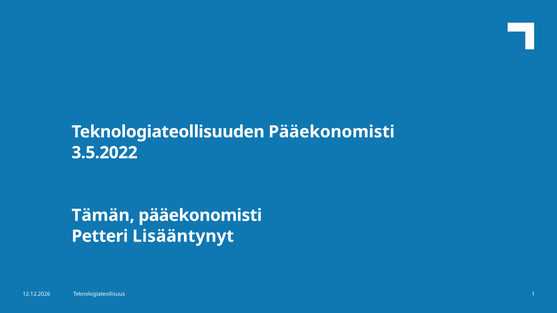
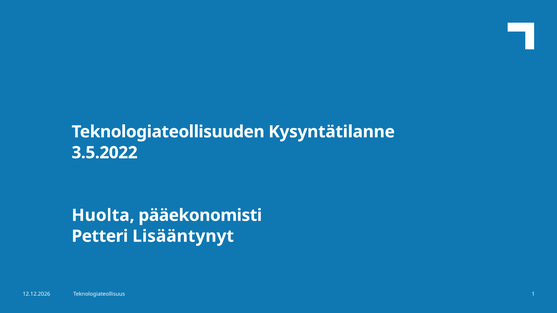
Teknologiateollisuuden Pääekonomisti: Pääekonomisti -> Kysyntätilanne (332, 132)
Tämän: Tämän -> Huolta (103, 216)
